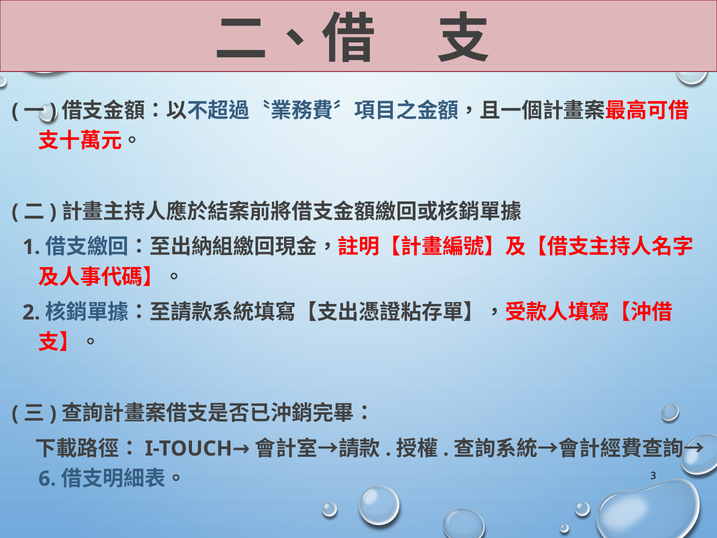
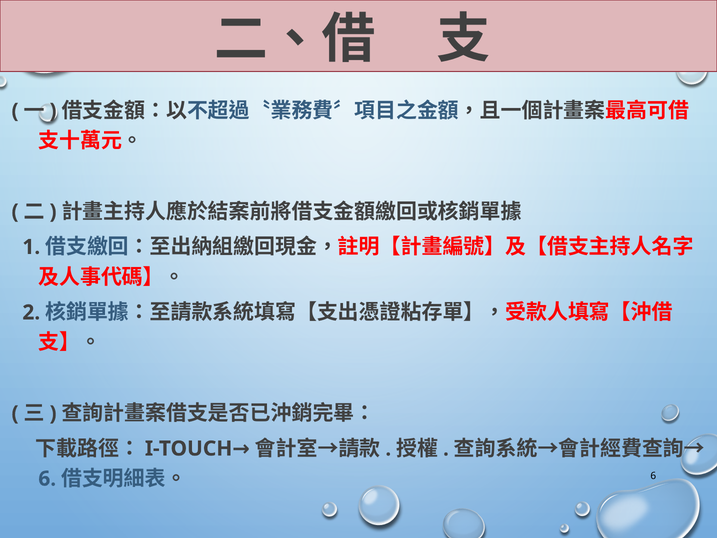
3: 3 -> 6 (653, 476)
